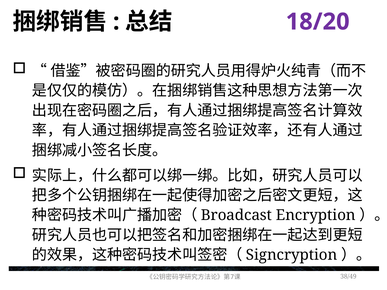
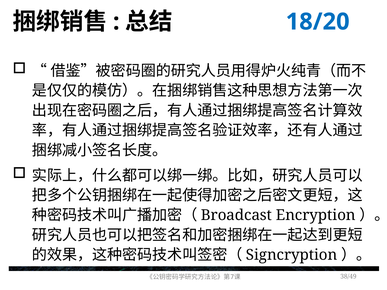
18/20 colour: purple -> blue (318, 22)
